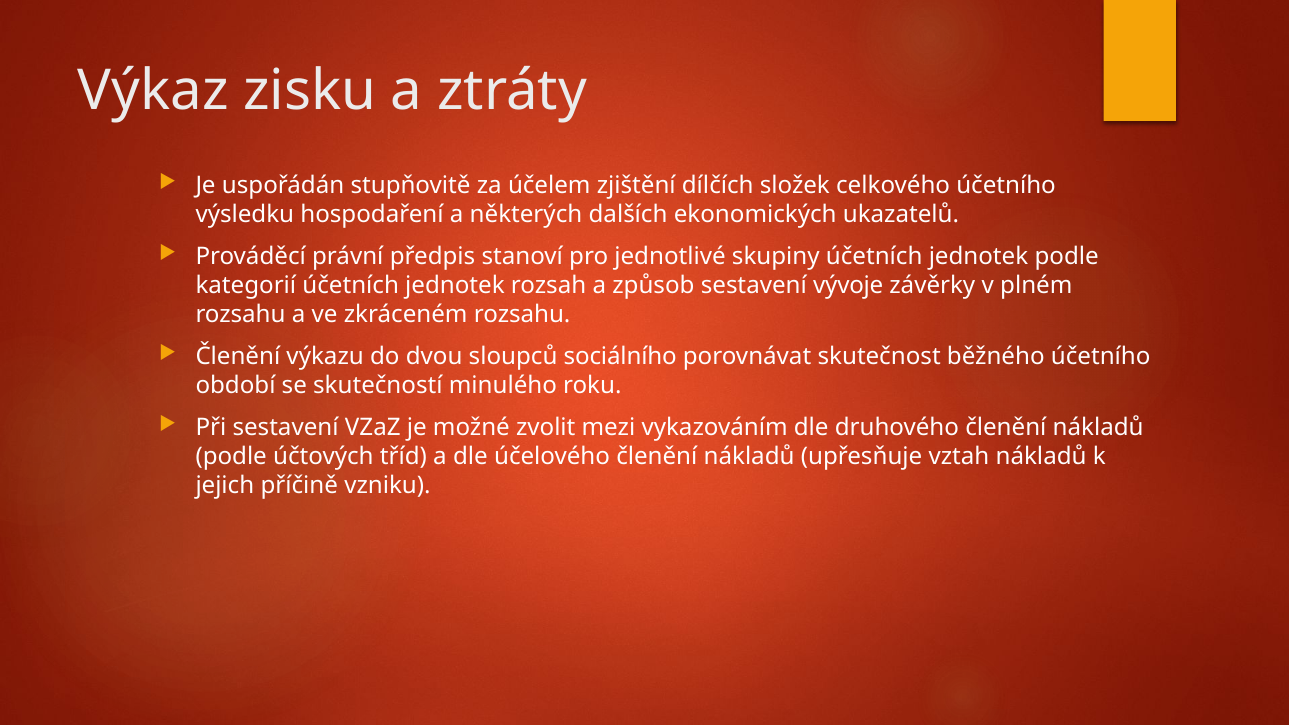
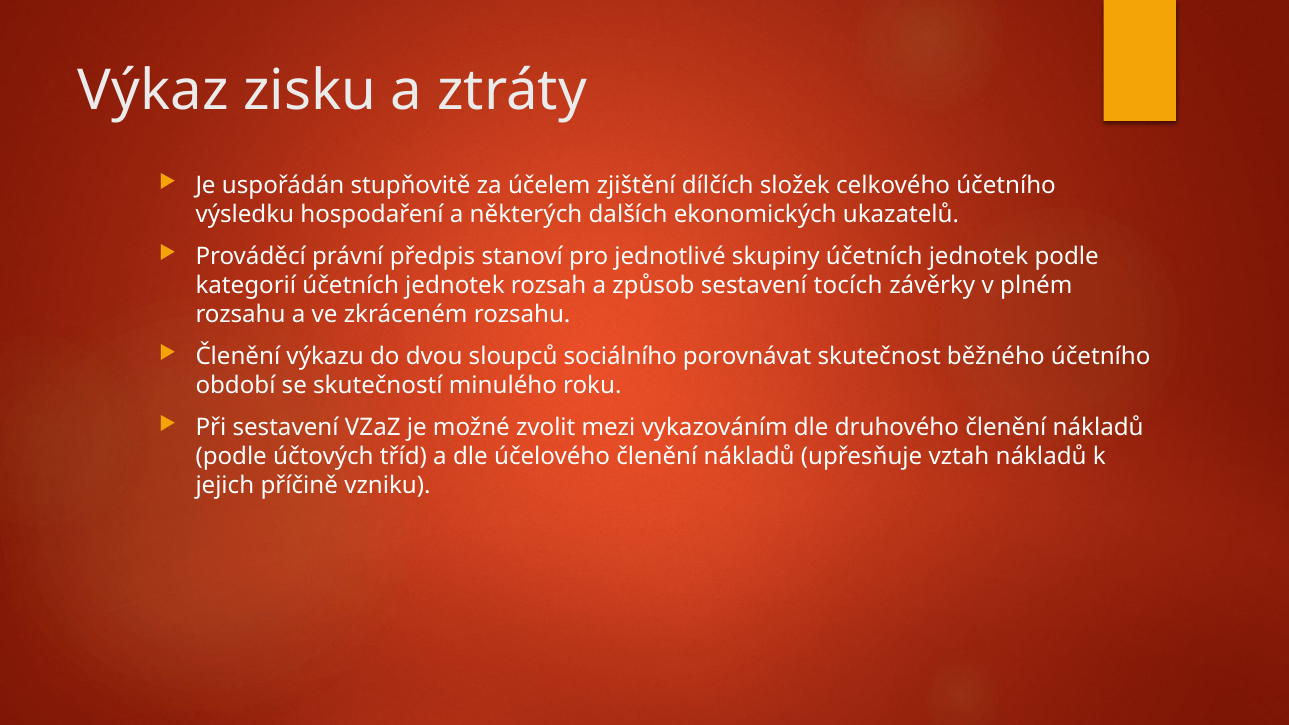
vývoje: vývoje -> tocích (848, 286)
